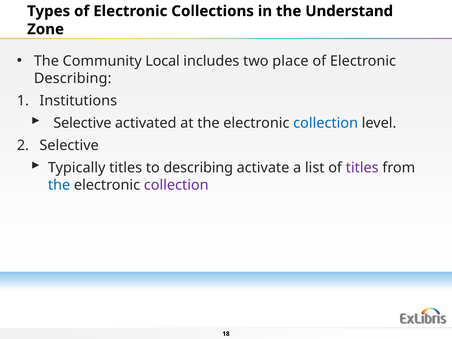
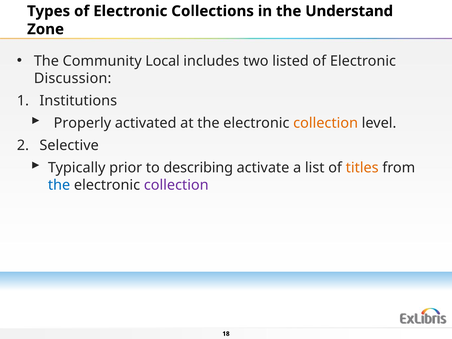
place: place -> listed (291, 61)
Describing: Describing -> Discussion (73, 78)
Selective: Selective -> Properly (82, 123)
collection colour: blue -> orange (326, 123)
Typically titles: titles -> prior (126, 168)
titles colour: purple -> orange (362, 168)
